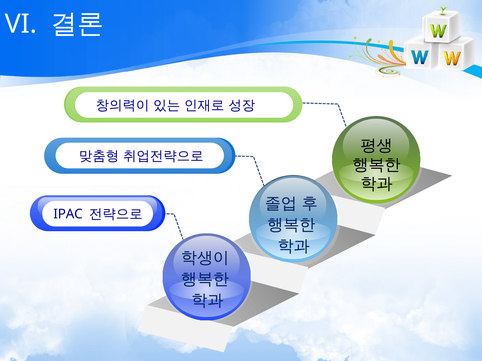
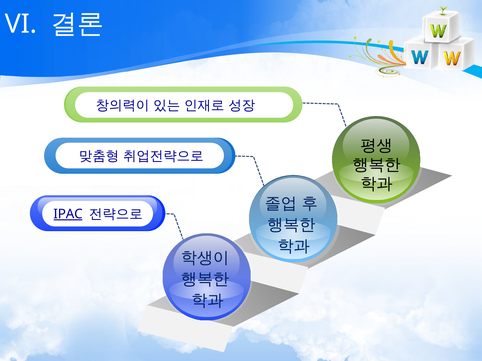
IPAC underline: none -> present (68, 214)
